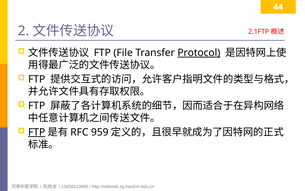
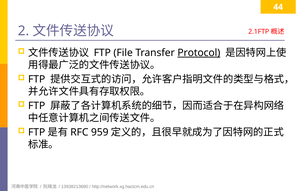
FTP underline: present -> none (37, 132)
